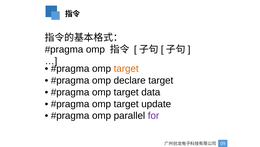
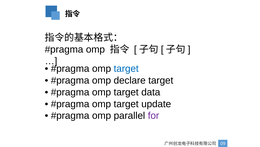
target colour: orange -> blue (126, 68)
